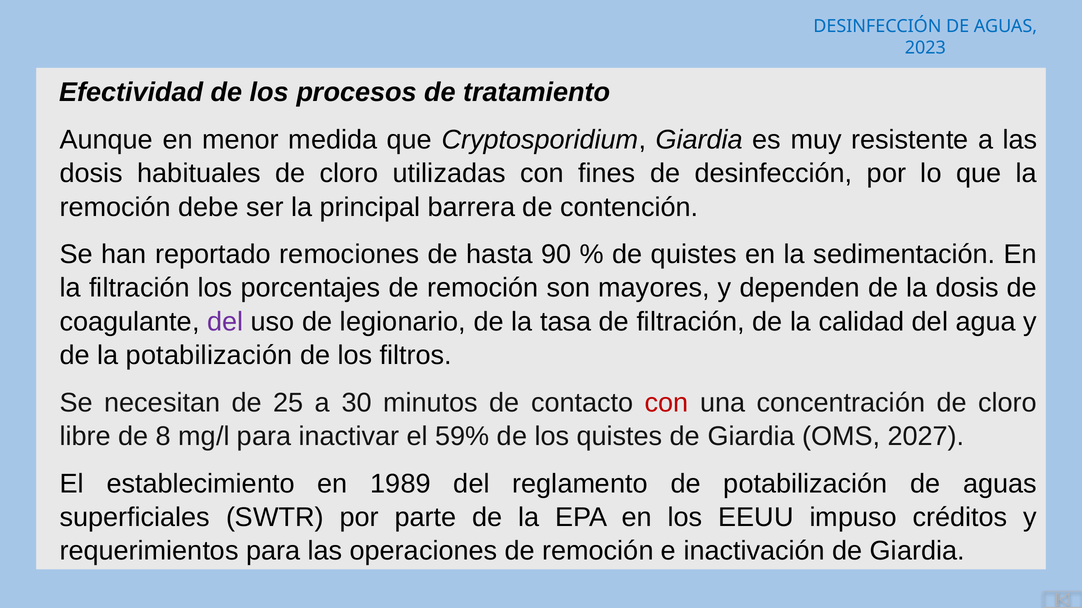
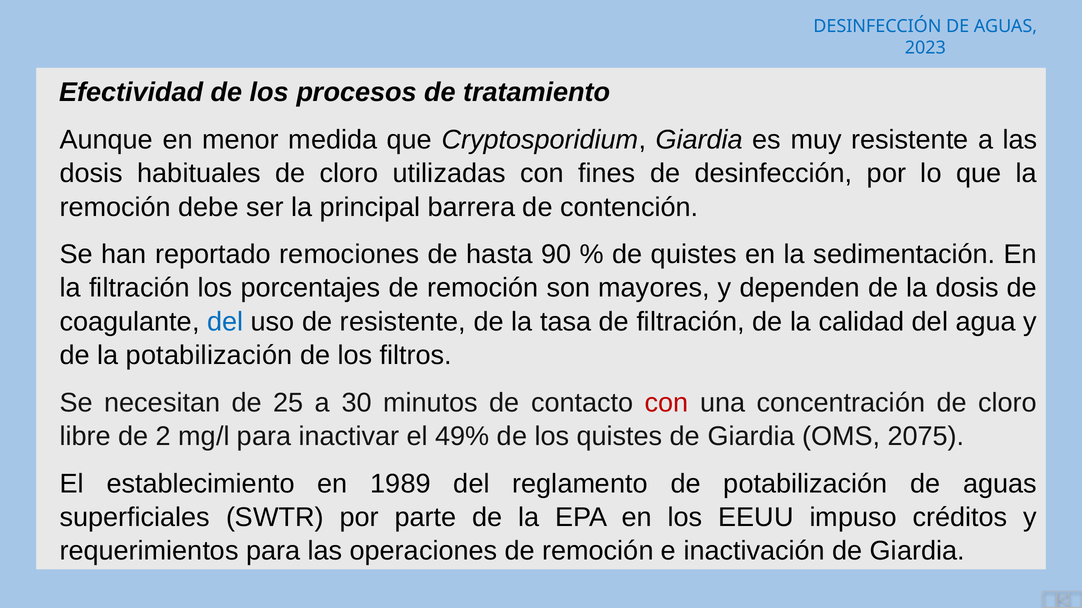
del colour: purple -> blue (225, 322)
de legionario: legionario -> resistente (403, 322)
8: 8 -> 2 (163, 437)
59%: 59% -> 49% (462, 437)
2027: 2027 -> 2075 (926, 437)
